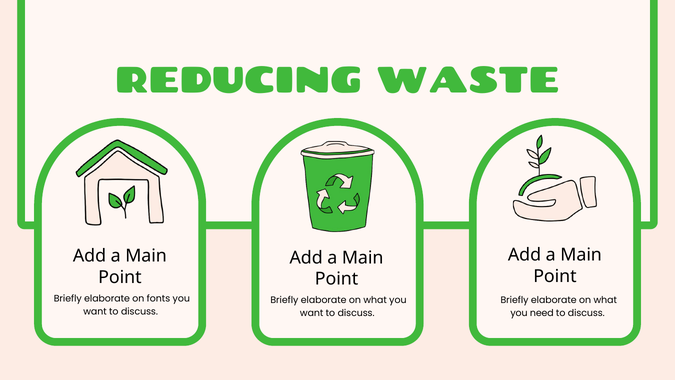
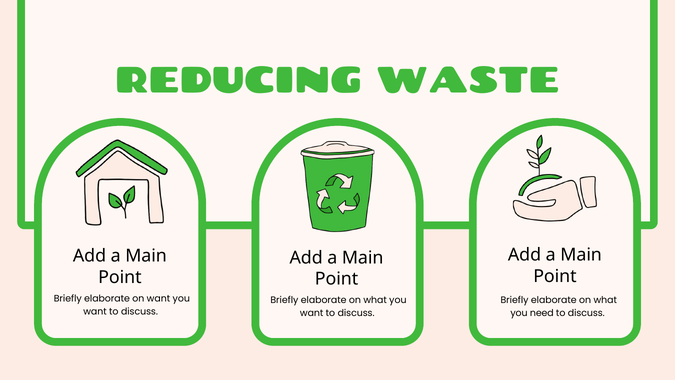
on fonts: fonts -> want (158, 298)
